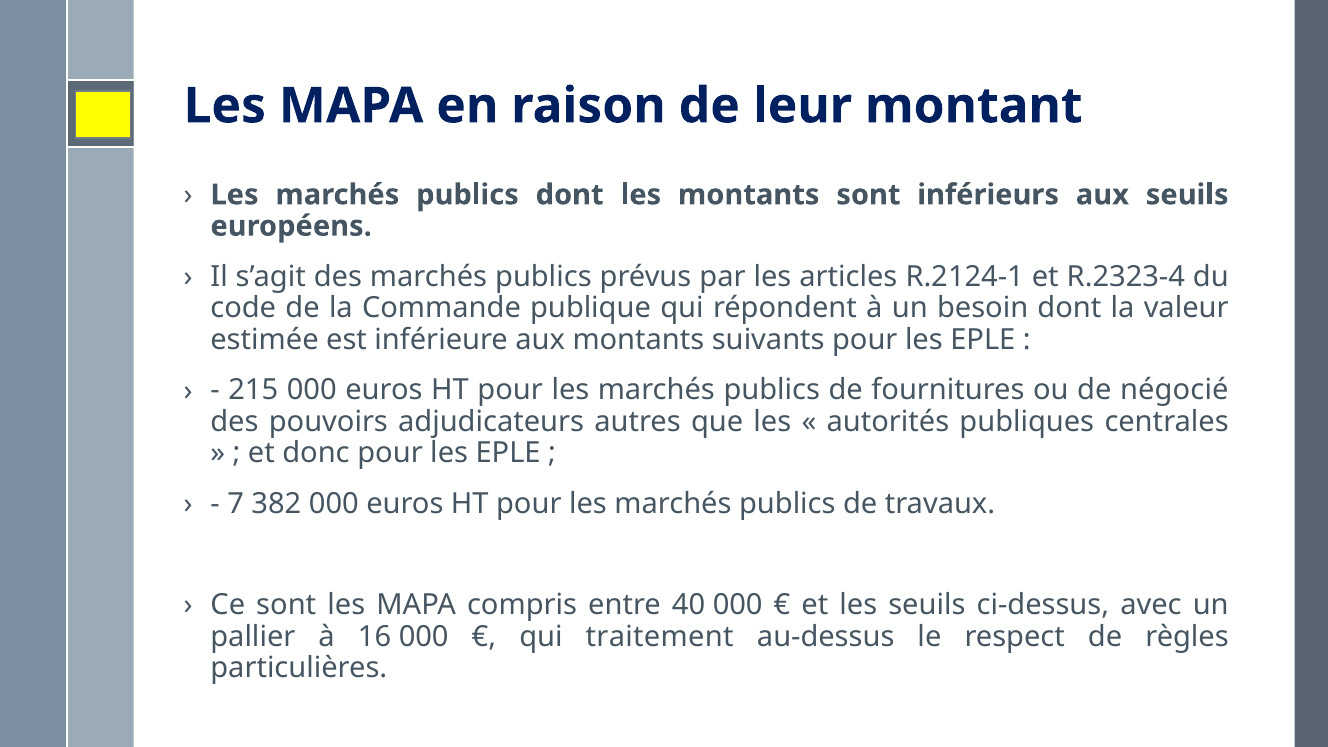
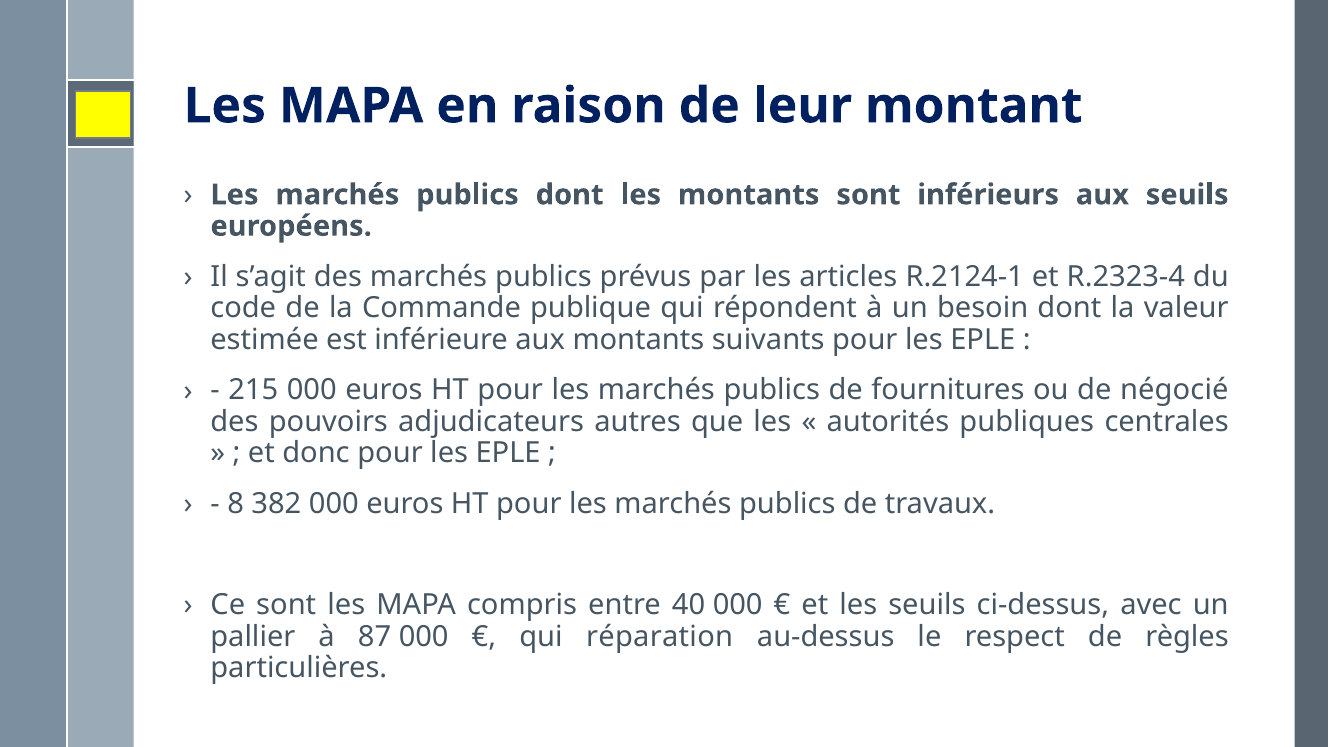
7: 7 -> 8 (236, 504)
16: 16 -> 87 (375, 637)
traitement: traitement -> réparation (660, 637)
